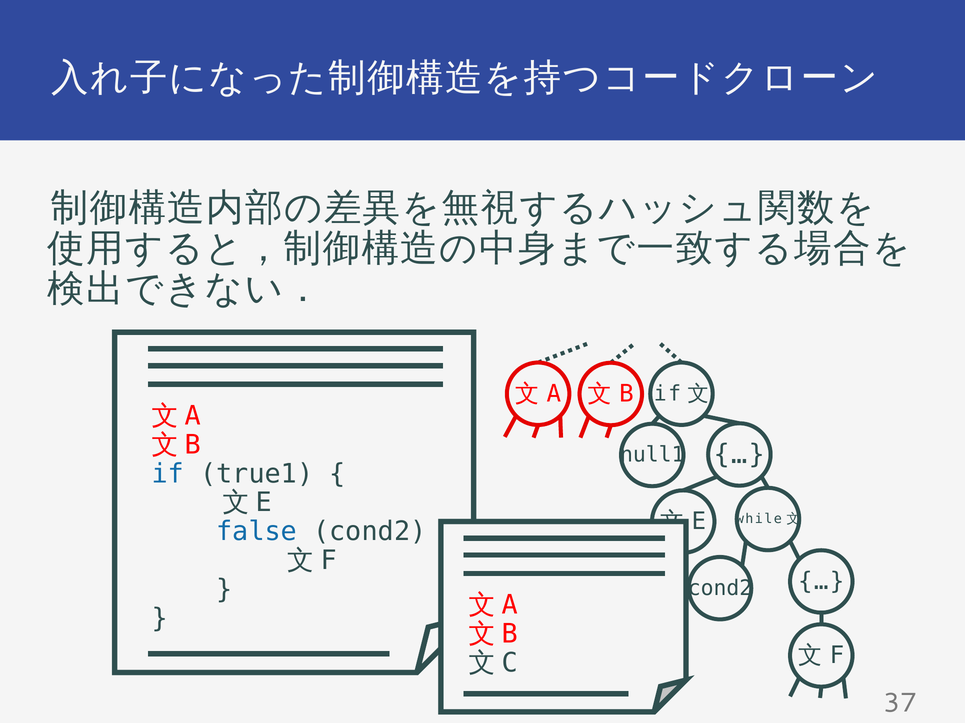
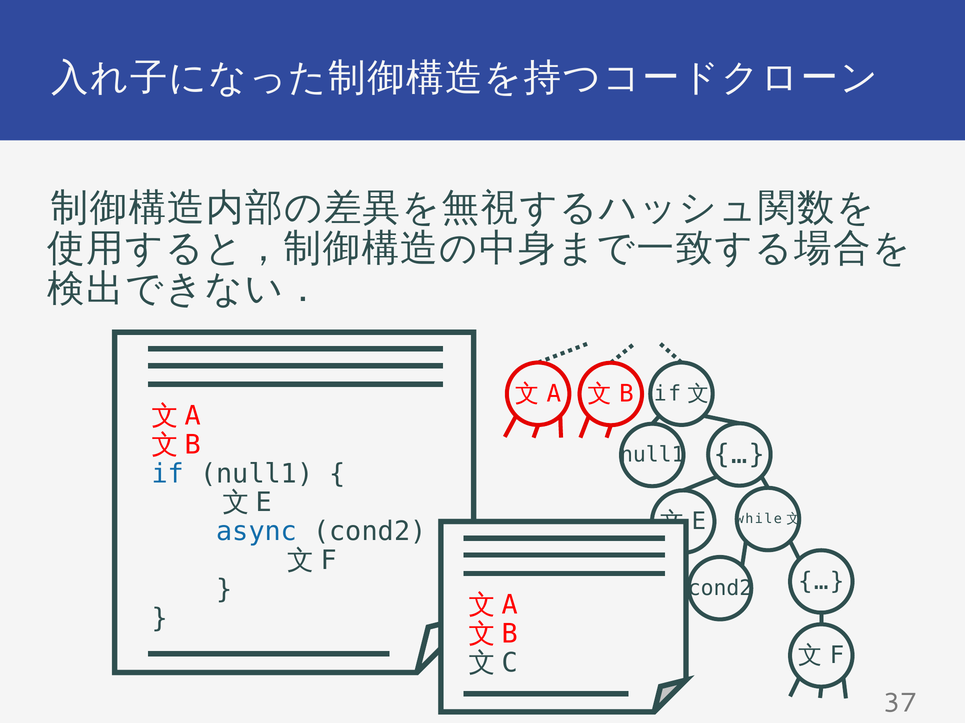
if true1: true1 -> null1 (257, 474)
false: false -> async (257, 532)
